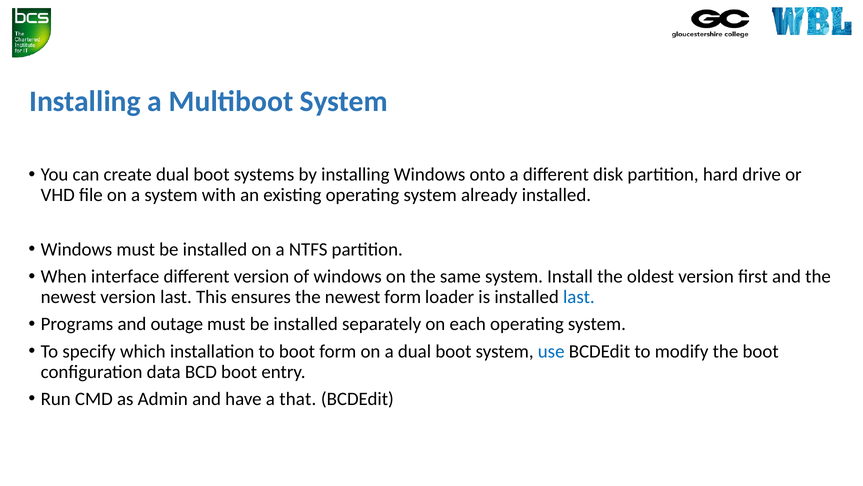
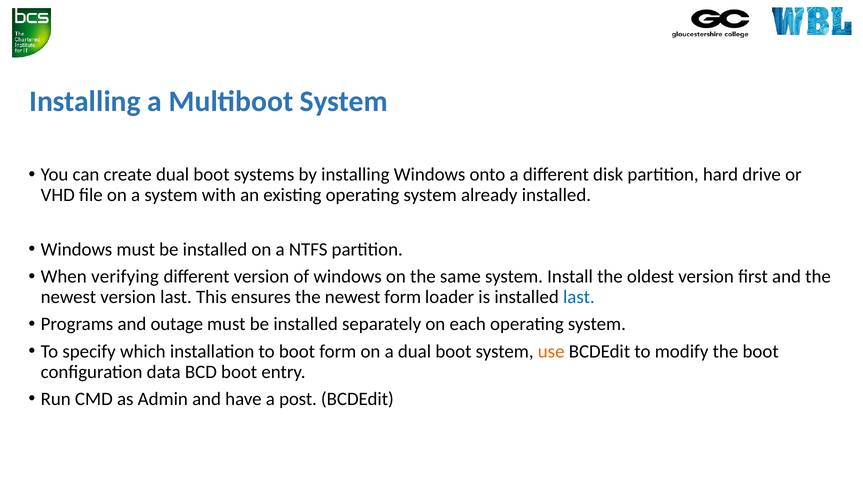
interface: interface -> verifying (125, 276)
use colour: blue -> orange (551, 351)
that: that -> post (298, 398)
